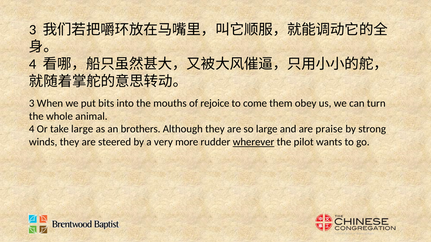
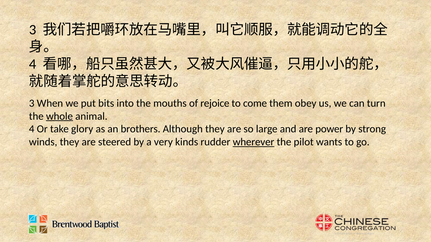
whole underline: none -> present (59, 116)
take large: large -> glory (82, 129)
praise: praise -> power (329, 129)
more: more -> kinds (187, 142)
